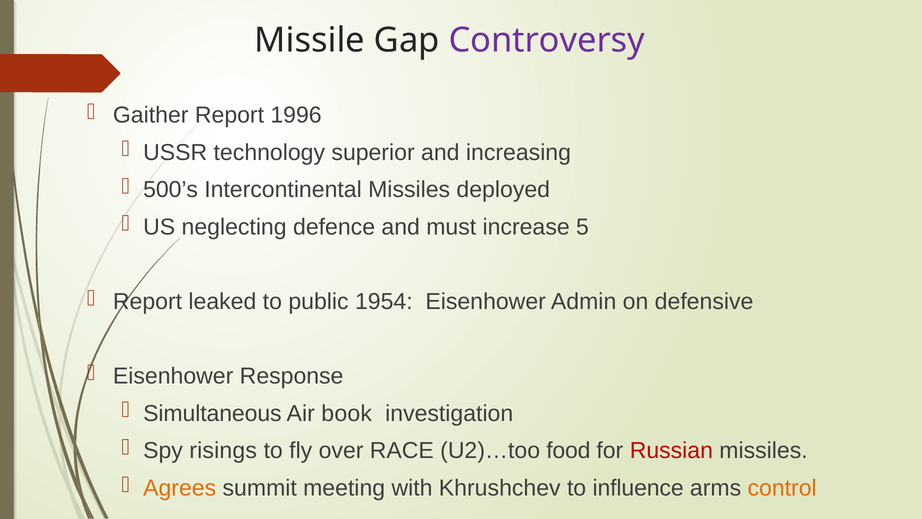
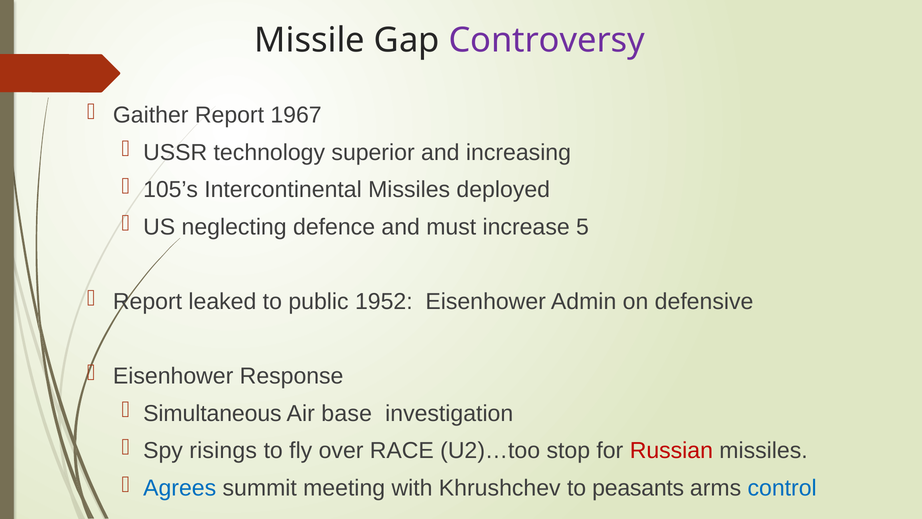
1996: 1996 -> 1967 (296, 115)
500’s: 500’s -> 105’s (171, 190)
1954: 1954 -> 1952 (384, 301)
book: book -> base (347, 413)
food: food -> stop (568, 451)
Agrees colour: orange -> blue (180, 488)
influence: influence -> peasants (638, 488)
control colour: orange -> blue (782, 488)
